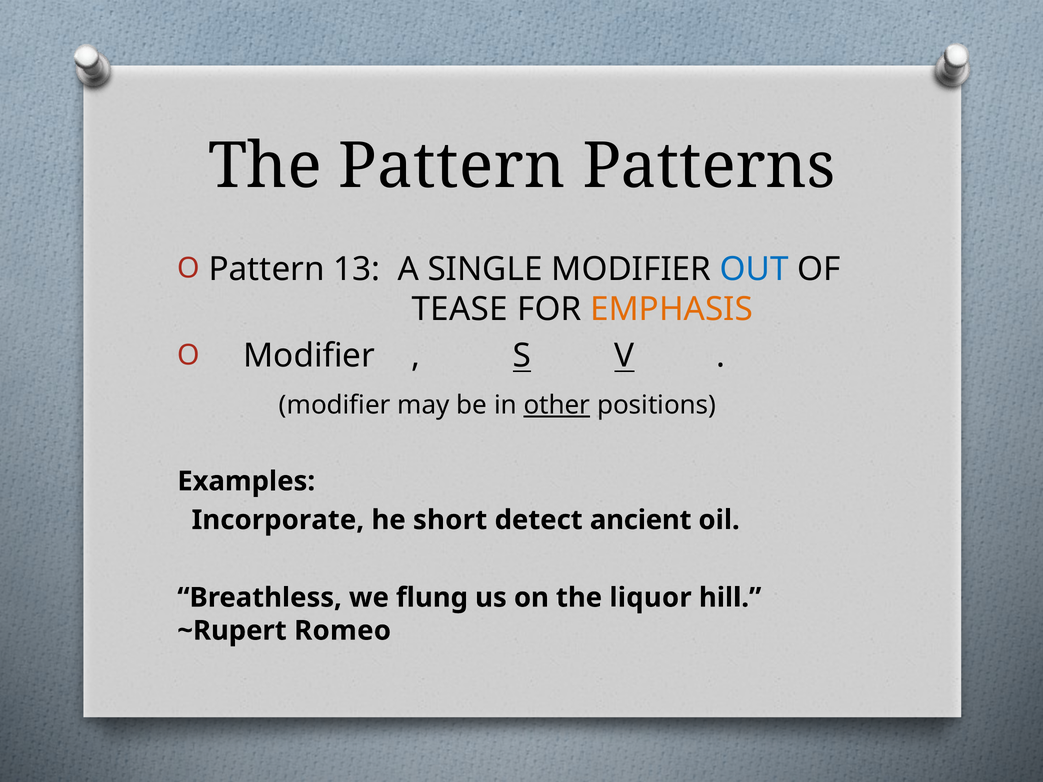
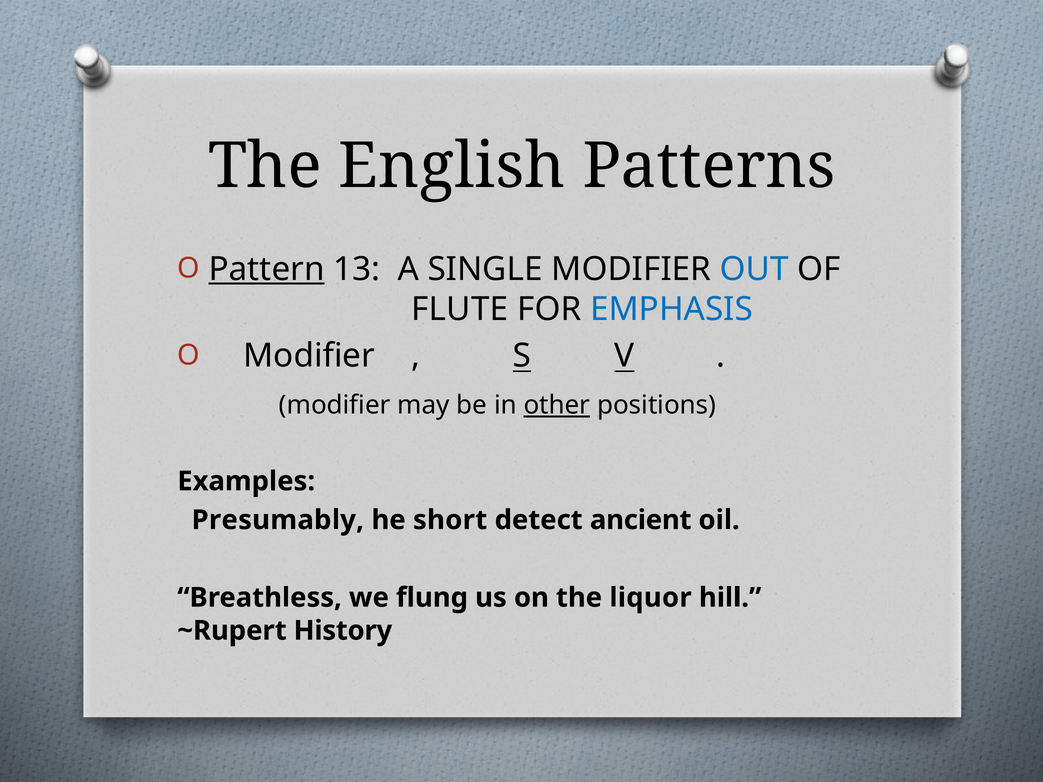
The Pattern: Pattern -> English (452, 166)
Pattern underline: none -> present (267, 269)
TEASE: TEASE -> FLUTE (460, 309)
EMPHASIS colour: orange -> blue (672, 309)
Incorporate: Incorporate -> Presumably (278, 520)
Romeo: Romeo -> History (343, 631)
